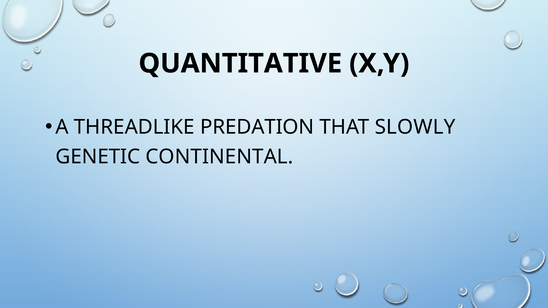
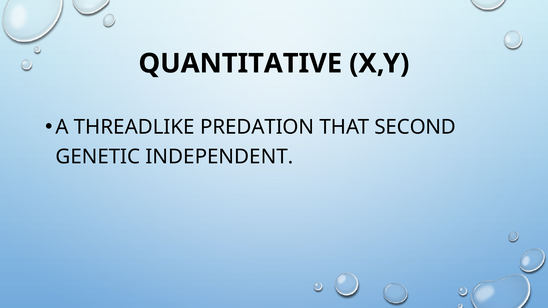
SLOWLY: SLOWLY -> SECOND (415, 127)
CONTINENTAL: CONTINENTAL -> INDEPENDENT (219, 157)
